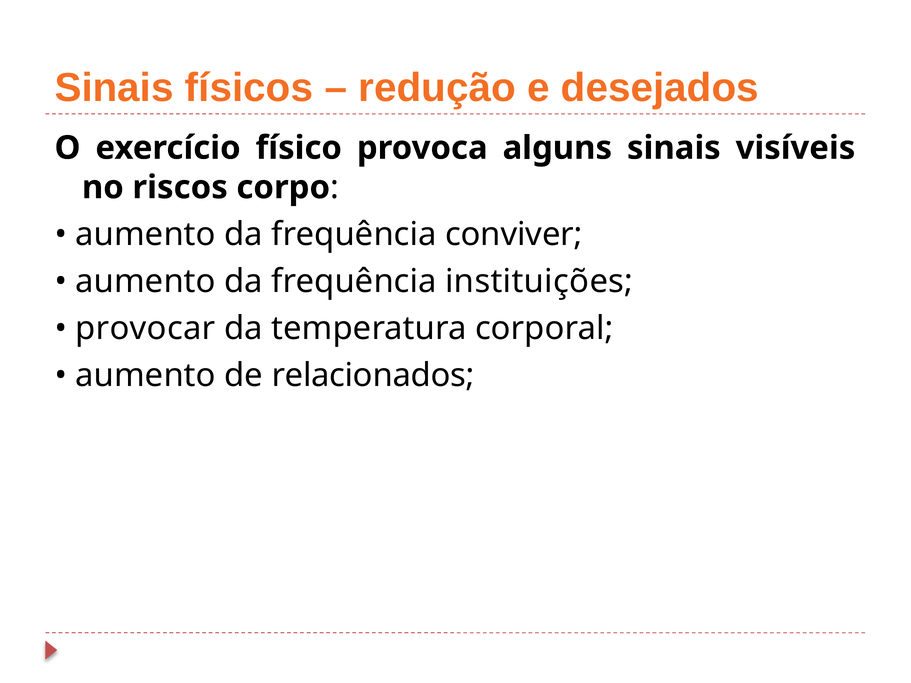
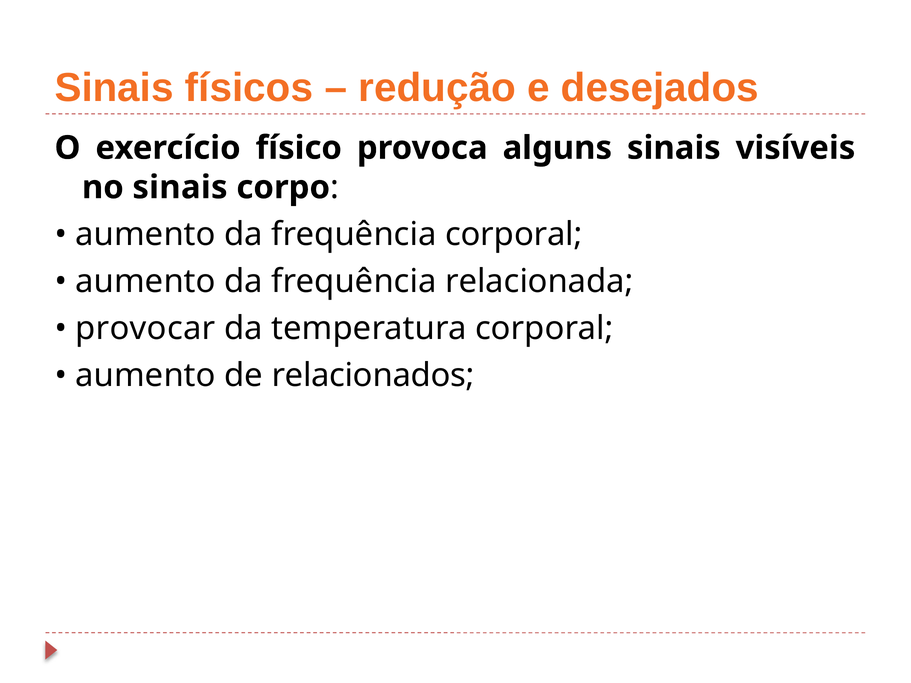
no riscos: riscos -> sinais (180, 187)
frequência conviver: conviver -> corporal (514, 235)
instituições: instituições -> relacionada (539, 282)
